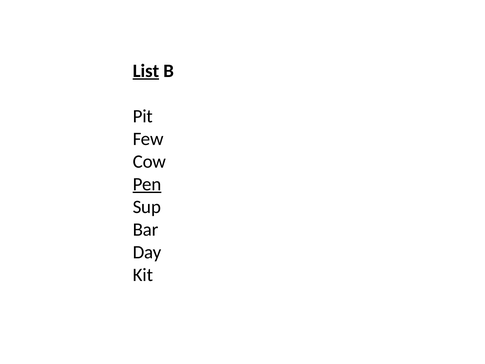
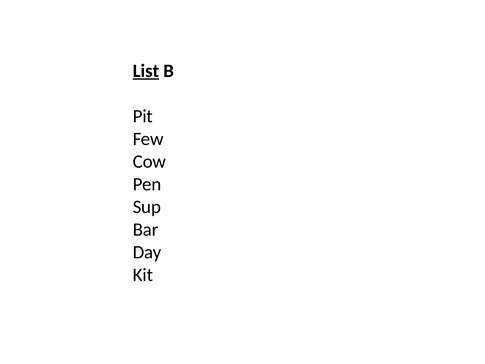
Pen underline: present -> none (147, 184)
